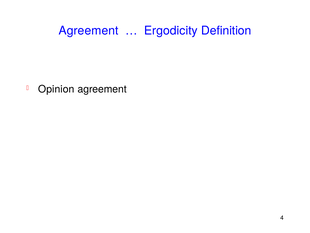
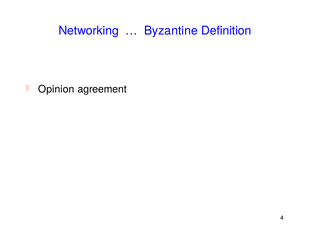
Agreement: Agreement -> Networking (89, 31)
Ergodicity: Ergodicity -> Byzantine (171, 31)
